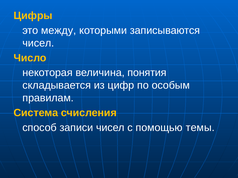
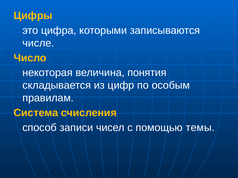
между: между -> цифра (59, 31)
чисел: чисел -> числе (38, 43)
